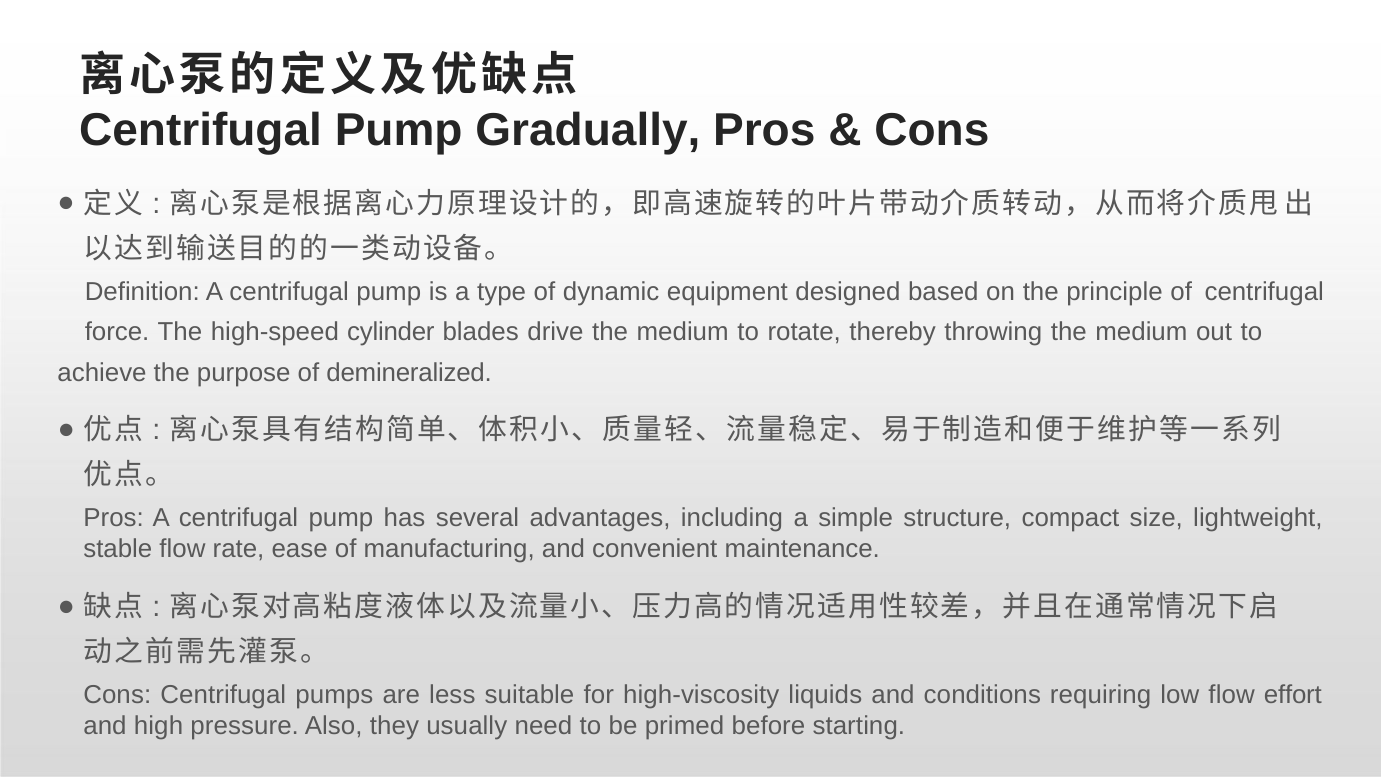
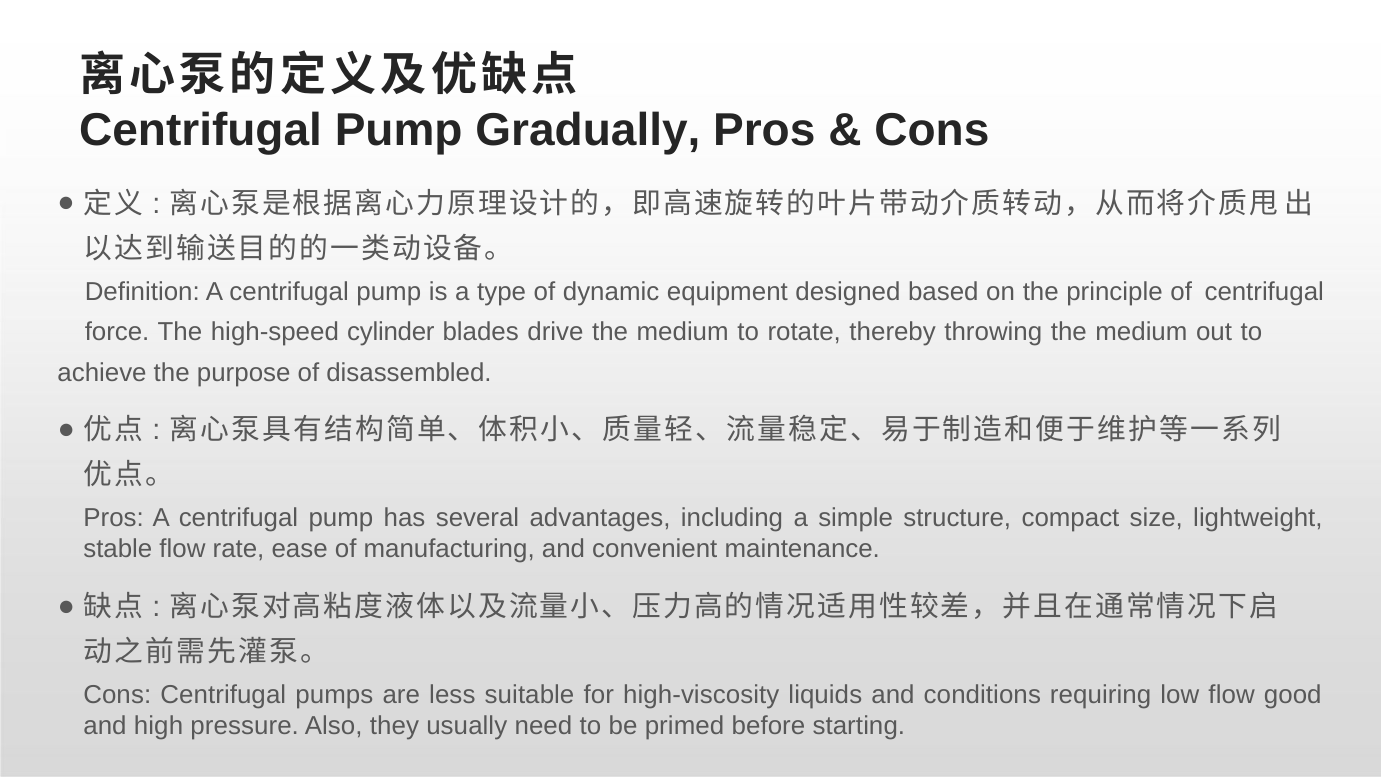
demineralized: demineralized -> disassembled (409, 373)
effort: effort -> good (1293, 695)
